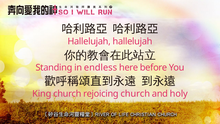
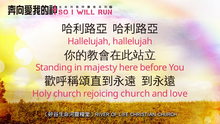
endless: endless -> majesty (101, 67)
King: King -> Holy (42, 94)
holy: holy -> love (179, 94)
